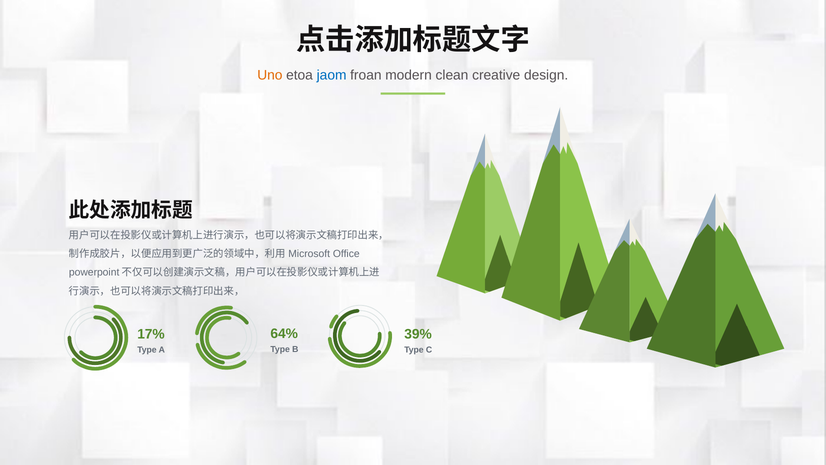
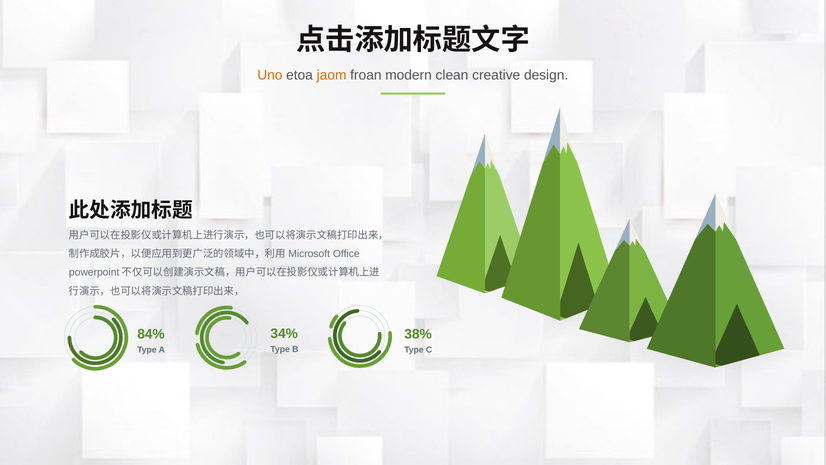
jaom colour: blue -> orange (332, 75)
64%: 64% -> 34% (284, 334)
39%: 39% -> 38% (418, 334)
17%: 17% -> 84% (151, 334)
